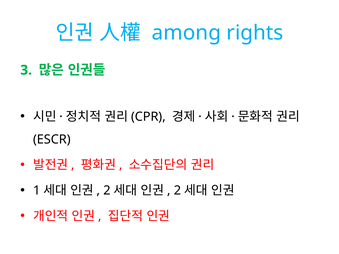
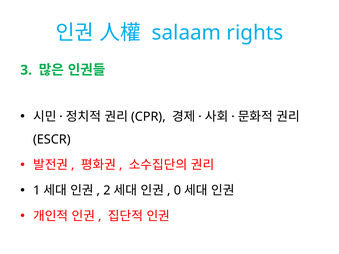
among: among -> salaam (186, 33)
2: 2 -> 0 (177, 191)
